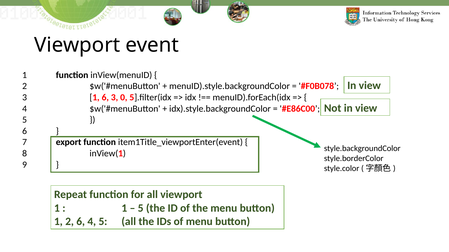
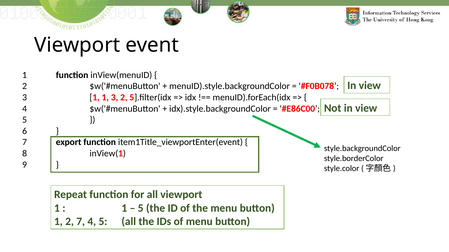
1 6: 6 -> 1 (105, 98)
3 0: 0 -> 2 (124, 98)
2 6: 6 -> 7 (81, 222)
